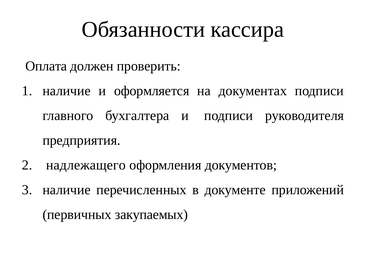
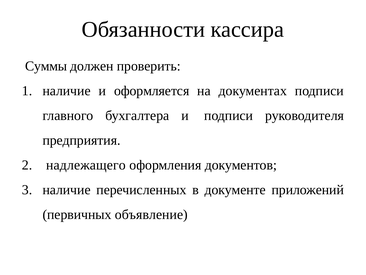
Оплата: Оплата -> Суммы (46, 66)
закупаемых: закупаемых -> объявление (151, 214)
